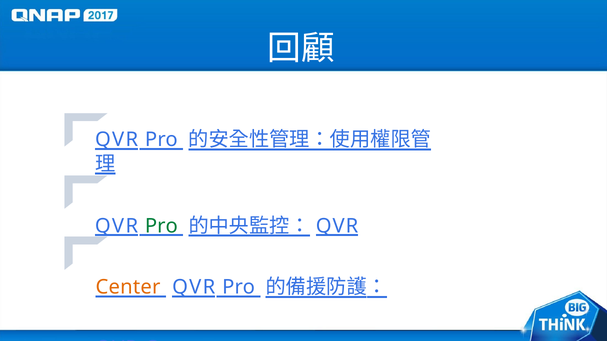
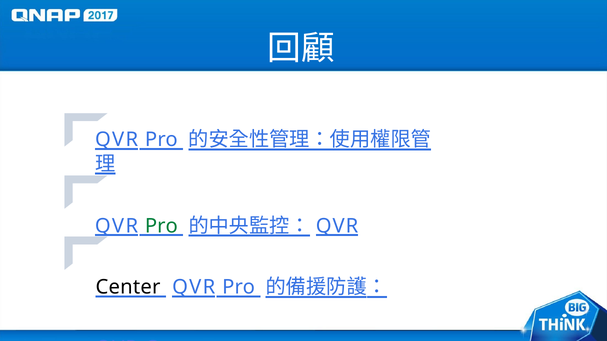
Center colour: orange -> black (128, 287)
